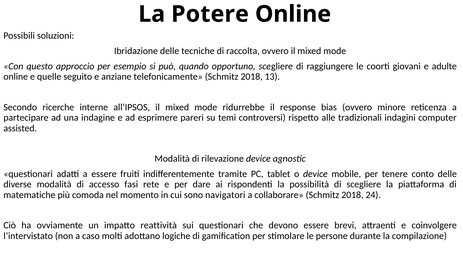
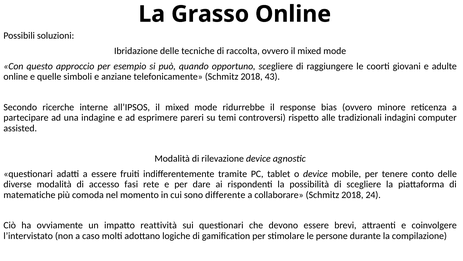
Potere: Potere -> Grasso (210, 14)
seguito: seguito -> simboli (78, 77)
13: 13 -> 43 (272, 77)
navigatori: navigatori -> differente (225, 194)
